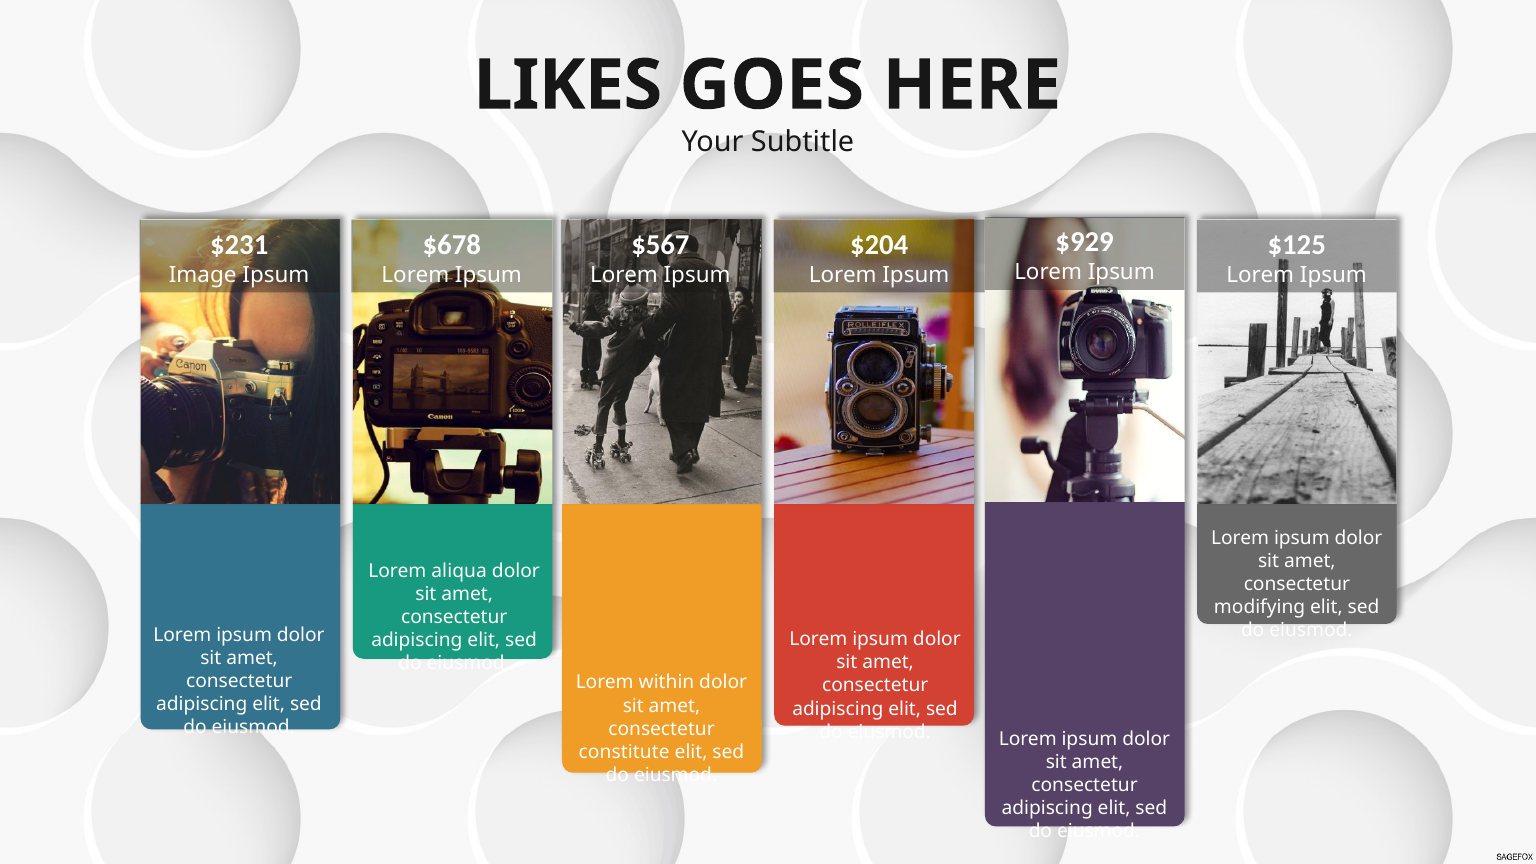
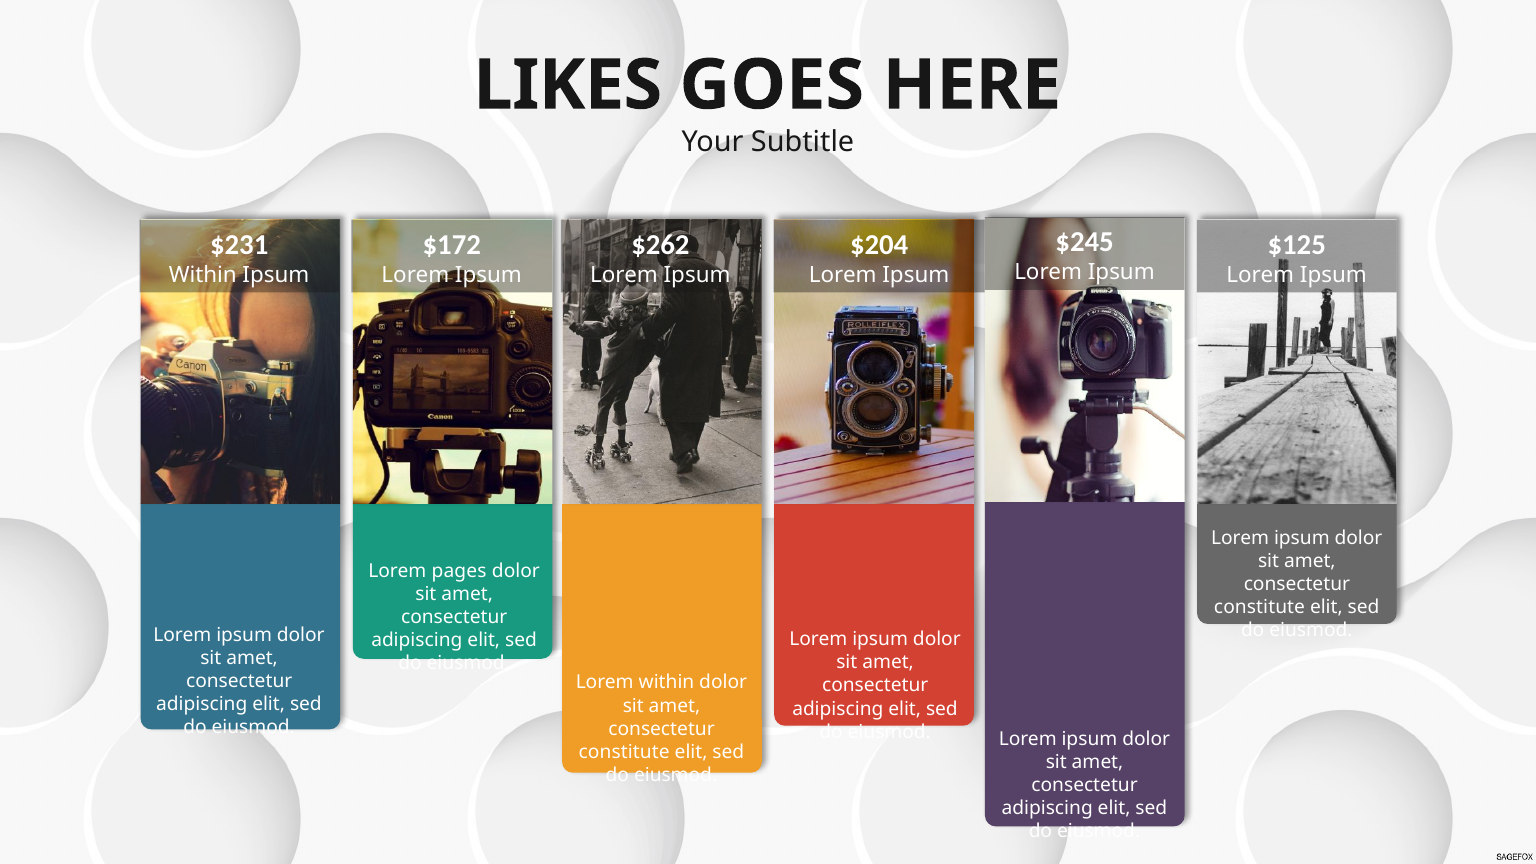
$929: $929 -> $245 (1085, 242)
$678: $678 -> $172 (452, 245)
$567: $567 -> $262 (660, 245)
Image: Image -> Within (203, 275)
aliqua: aliqua -> pages (459, 571)
modifying: modifying -> constitute (1260, 607)
